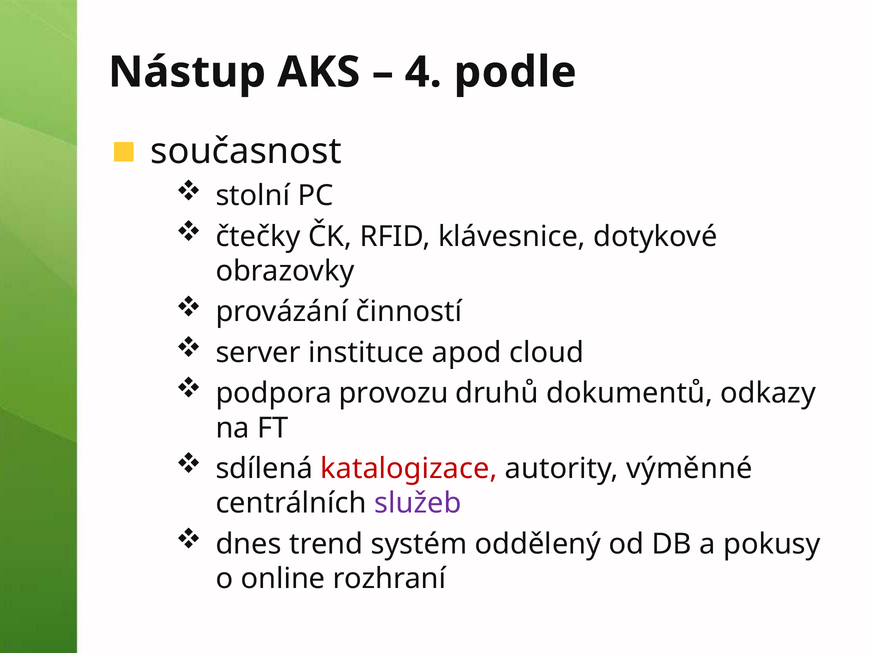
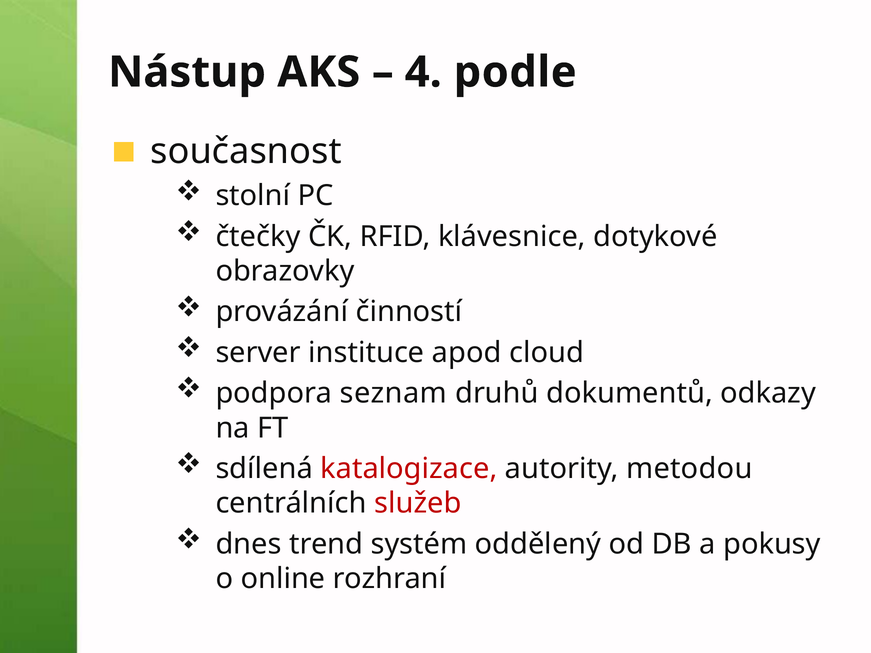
provozu: provozu -> seznam (393, 393)
výměnné: výměnné -> metodou (689, 469)
služeb colour: purple -> red (418, 504)
